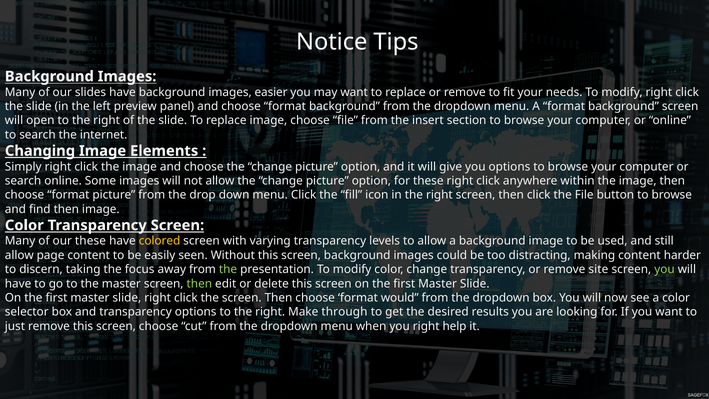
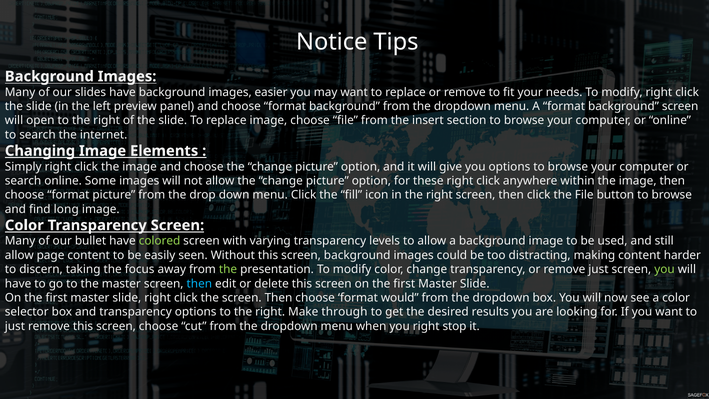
find then: then -> long (66, 209)
our these: these -> bullet (91, 241)
colored colour: yellow -> light green (160, 241)
remove site: site -> just (598, 269)
then colour: light green -> light blue (199, 283)
help: help -> stop (454, 326)
